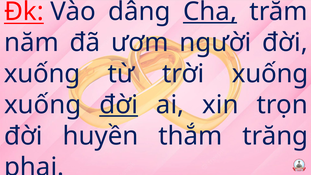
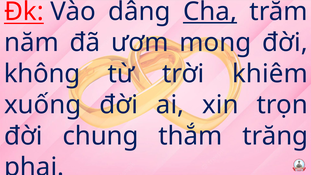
người: người -> mong (215, 43)
xuống: xuống -> không (42, 74)
trời xuống: xuống -> khiêm (270, 74)
đời underline: present -> none (119, 105)
huyền: huyền -> chung (101, 136)
